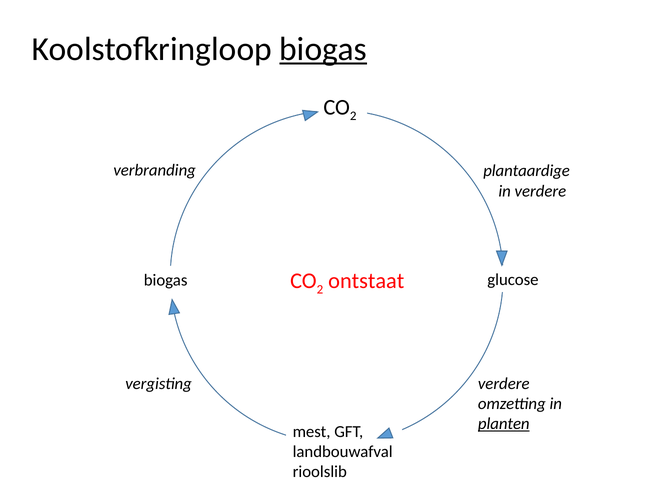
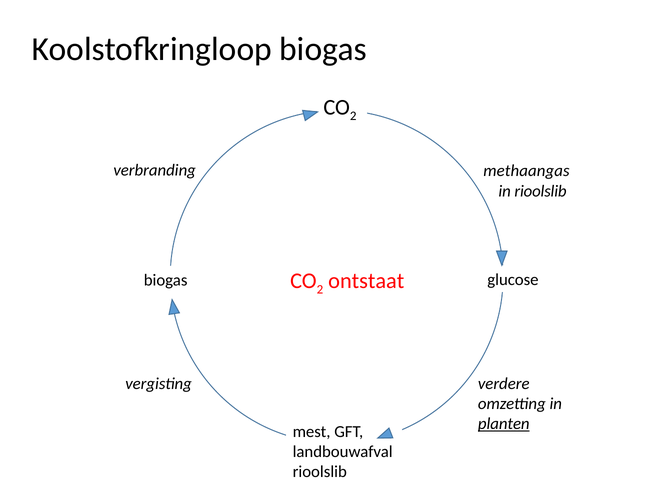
biogas underline: present -> none (323, 49)
plantaardige: plantaardige -> methaangas (526, 171)
in verdere: verdere -> rioolslib (541, 191)
